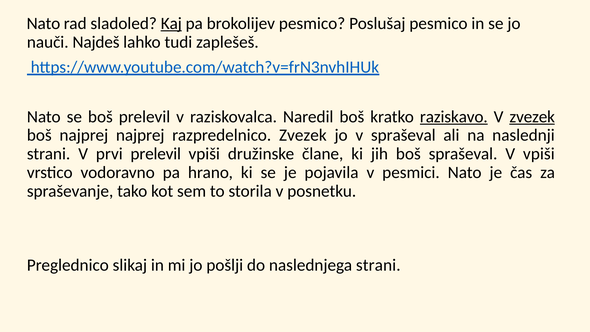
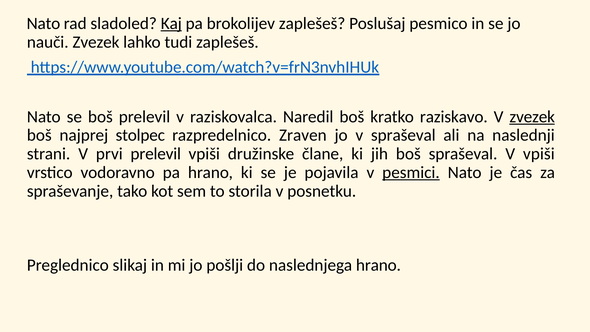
brokolijev pesmico: pesmico -> zaplešeš (312, 23)
nauči Najdeš: Najdeš -> Zvezek (96, 42)
raziskavo underline: present -> none (454, 117)
najprej najprej: najprej -> stolpec (140, 135)
razpredelnico Zvezek: Zvezek -> Zraven (303, 135)
pesmici underline: none -> present (411, 172)
naslednjega strani: strani -> hrano (378, 265)
